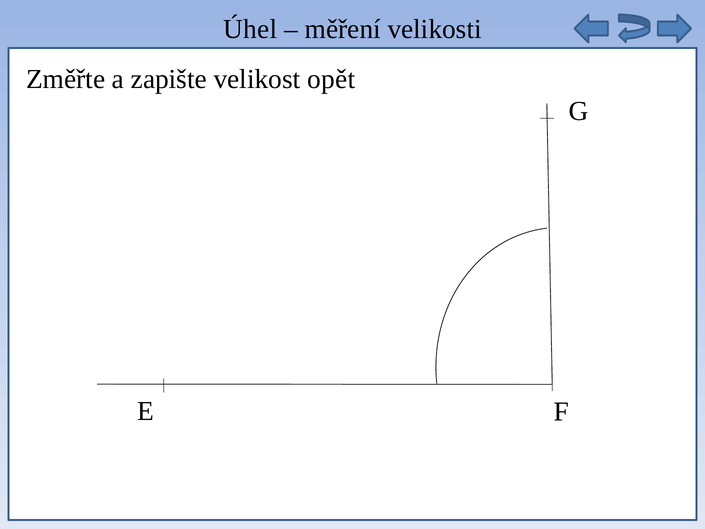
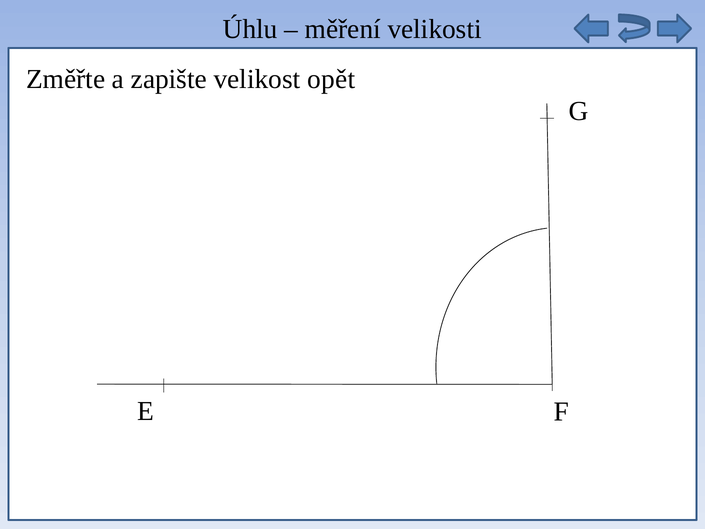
Úhel: Úhel -> Úhlu (250, 29)
